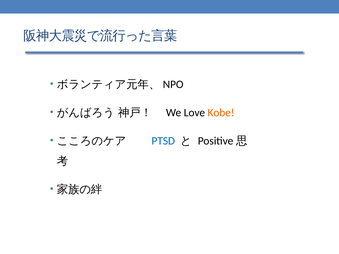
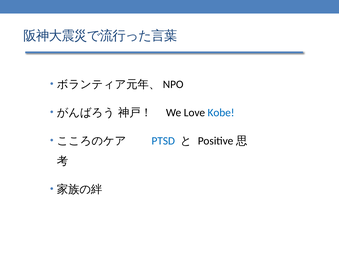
Kobe colour: orange -> blue (221, 113)
